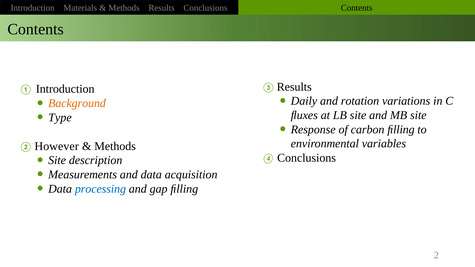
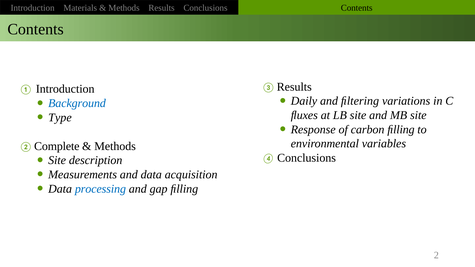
rotation: rotation -> ﬁltering (360, 101)
Background colour: orange -> blue (77, 103)
However: However -> Complete (57, 146)
